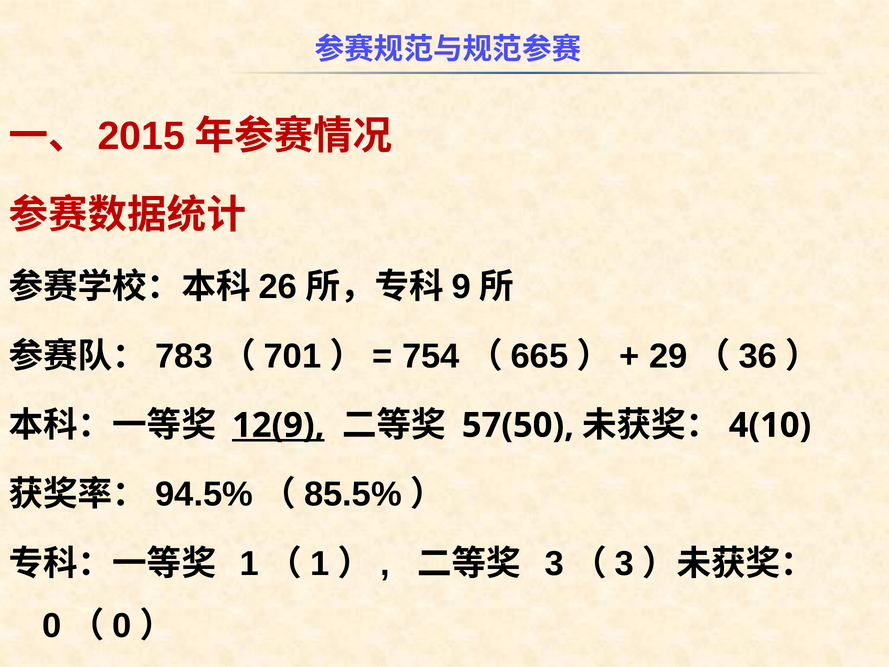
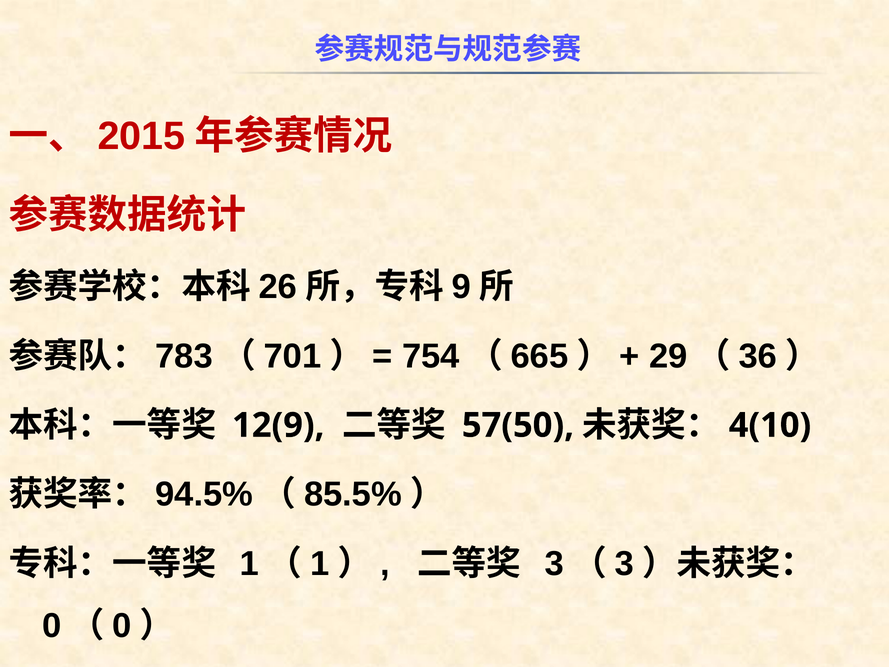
12(9 underline: present -> none (278, 425)
